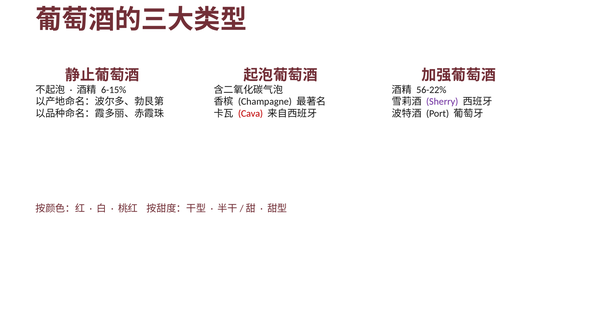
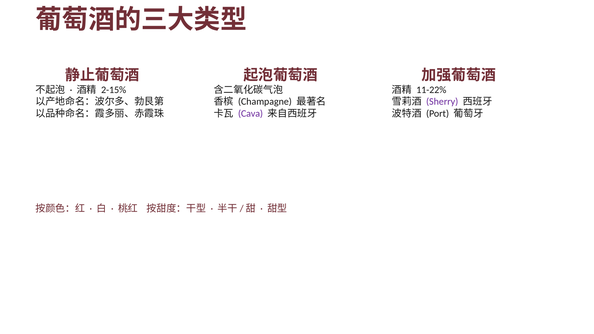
6-15%: 6-15% -> 2-15% (114, 90)
56-22%: 56-22% -> 11-22% (431, 90)
Cava colour: red -> purple (251, 114)
